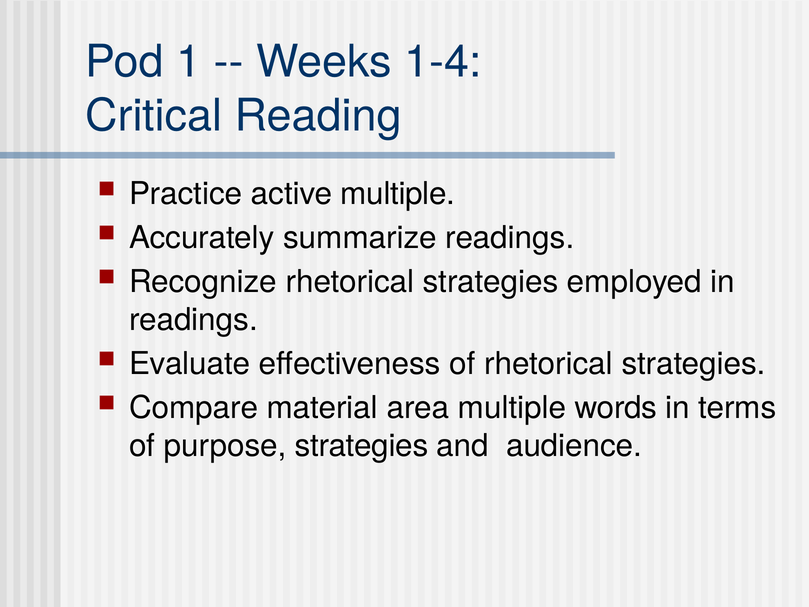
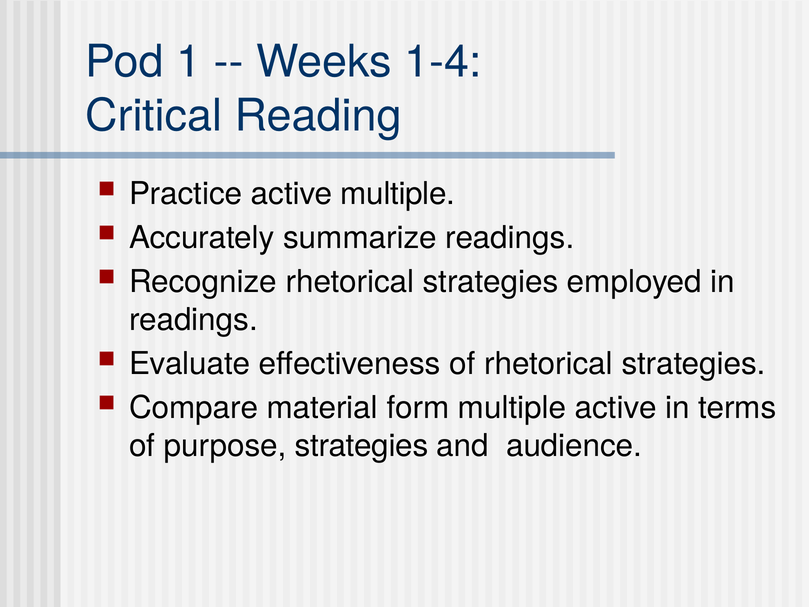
area: area -> form (418, 408)
multiple words: words -> active (616, 408)
